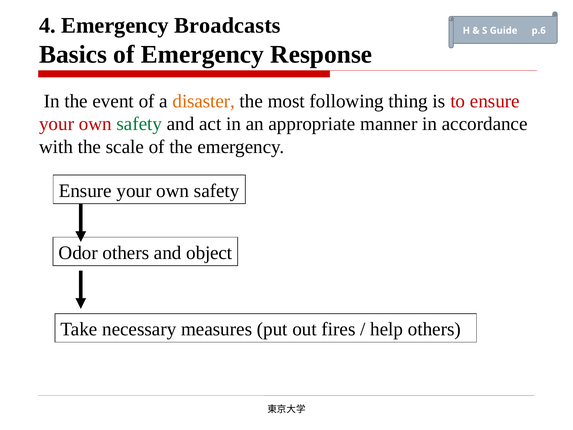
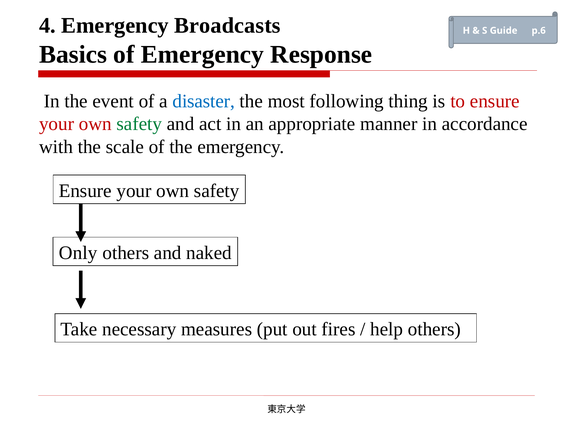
disaster colour: orange -> blue (204, 101)
Odor: Odor -> Only (78, 253)
object: object -> naked (209, 253)
